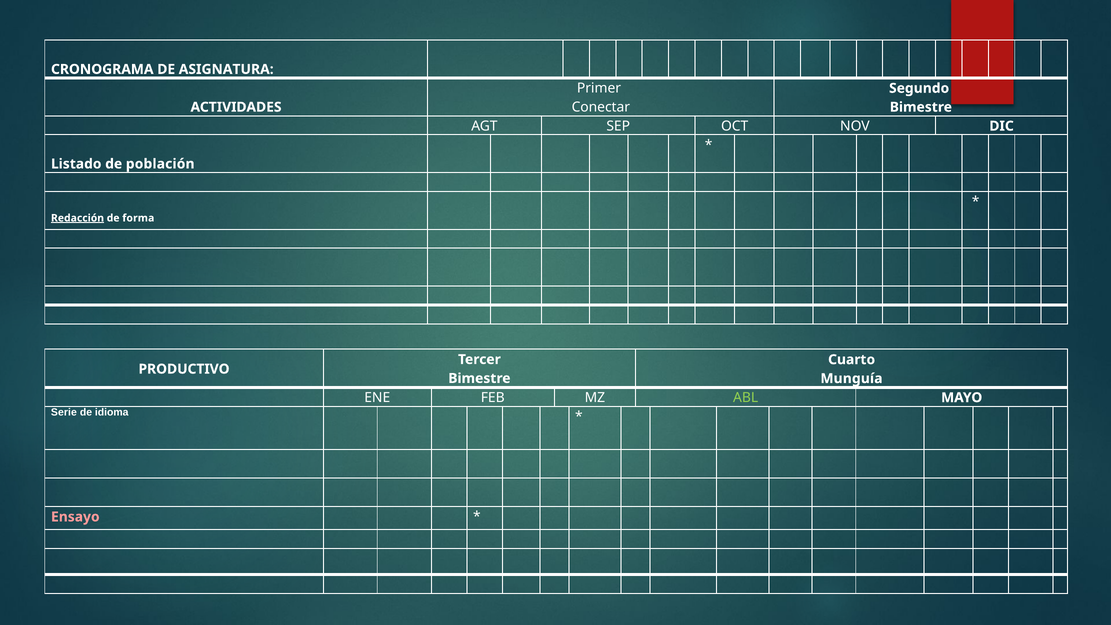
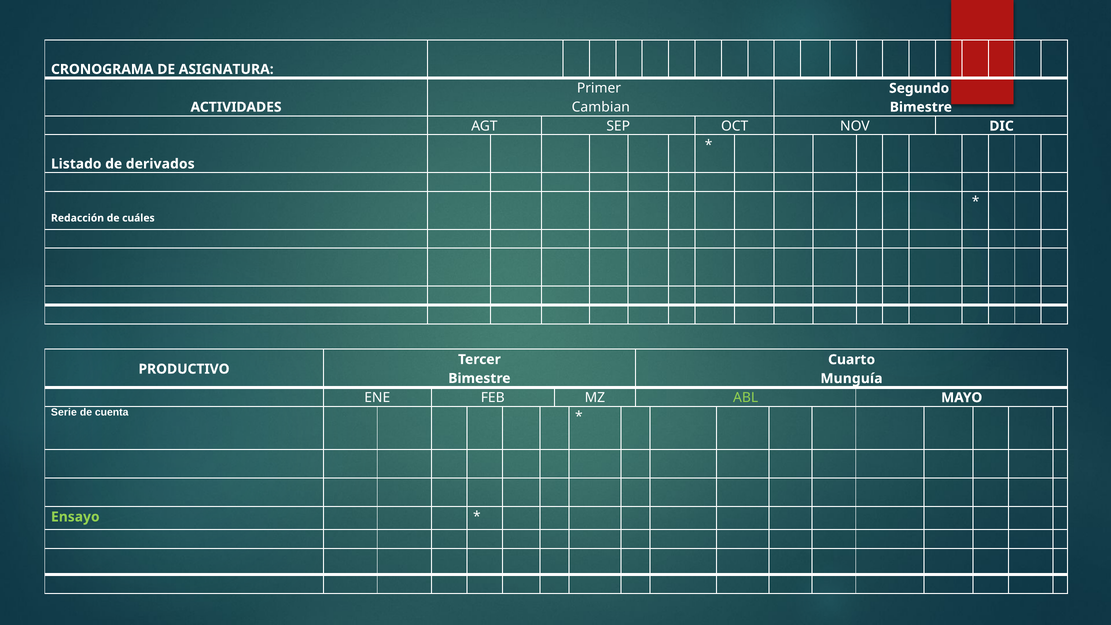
Conectar: Conectar -> Cambian (601, 107)
población: población -> derivados (160, 164)
Redacción underline: present -> none (78, 218)
forma: forma -> cuáles (138, 218)
idioma: idioma -> cuenta (112, 412)
Ensayo colour: pink -> light green (75, 517)
